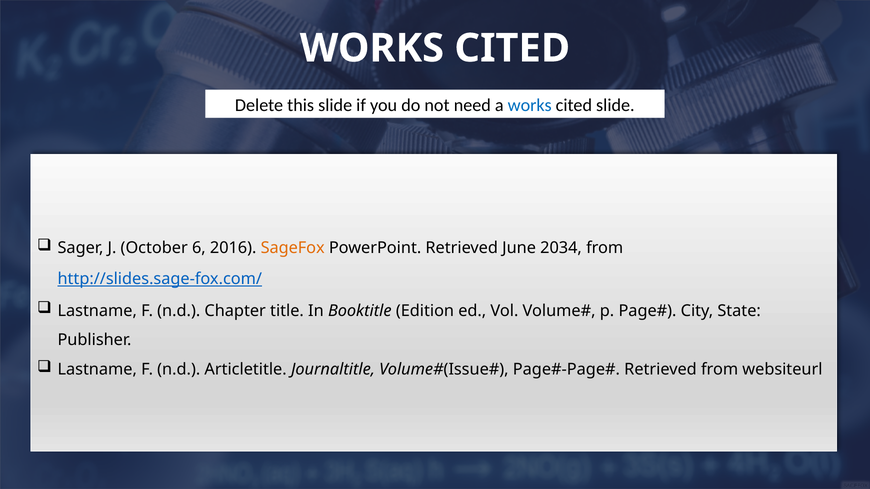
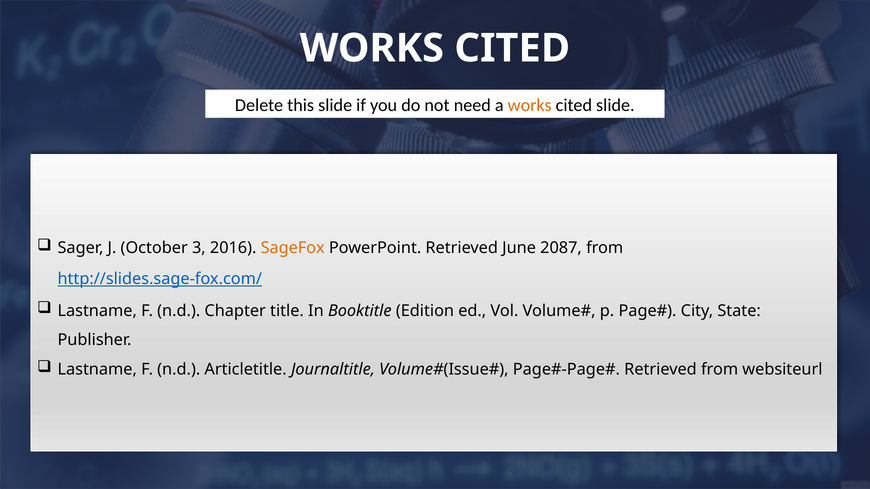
works colour: blue -> orange (530, 105)
6: 6 -> 3 (199, 248)
2034: 2034 -> 2087 (561, 248)
